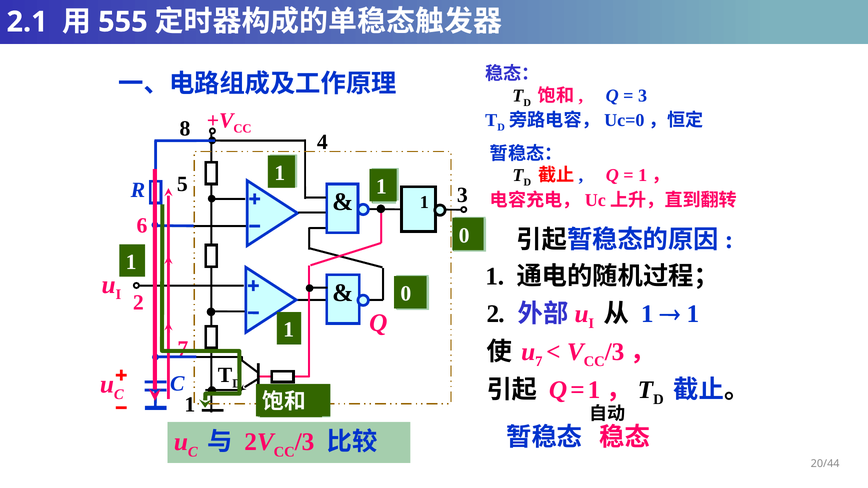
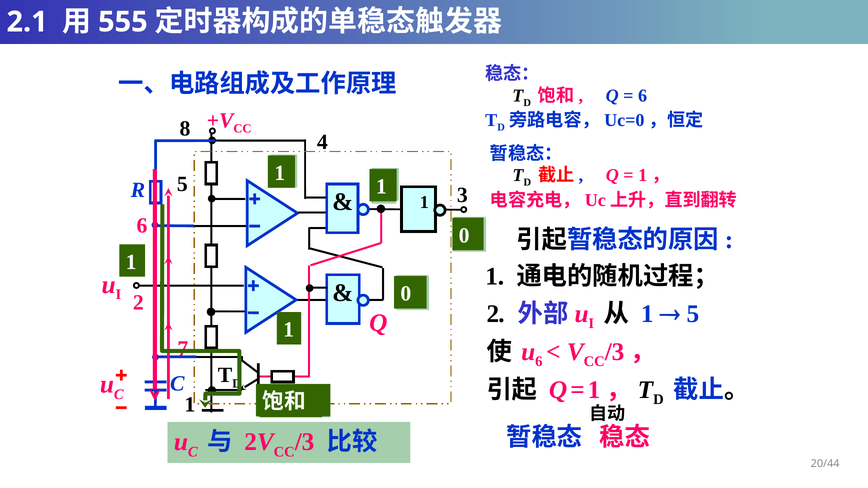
3: 3 -> 6 (643, 96)
1: 1 -> 5 (693, 314)
7: 7 -> 6 (539, 362)
